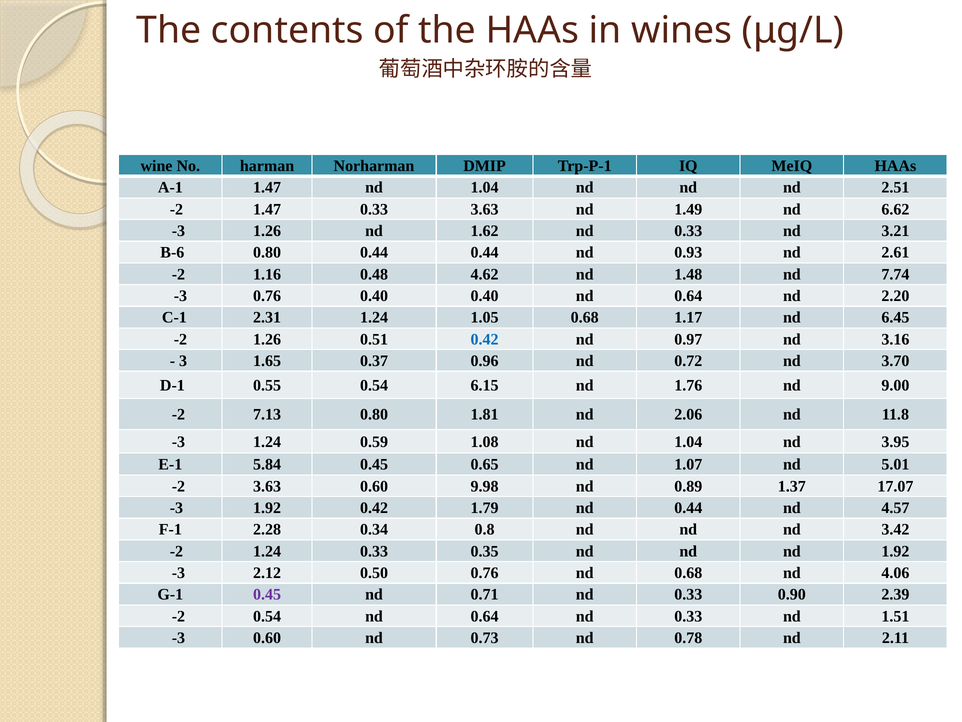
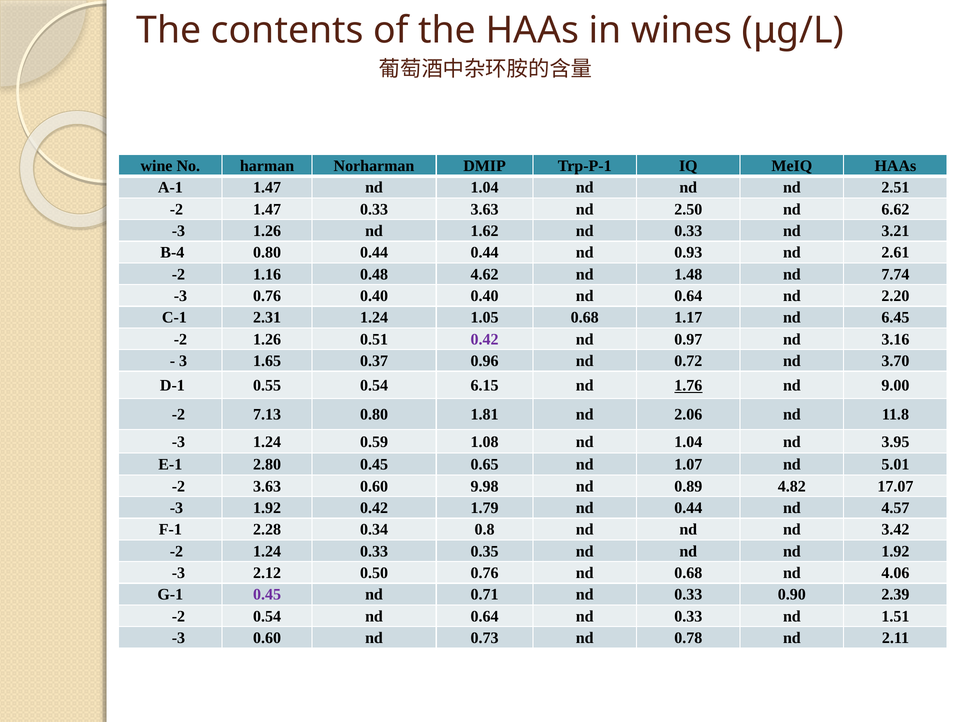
1.49: 1.49 -> 2.50 (688, 209)
B-6: B-6 -> B-4 (172, 252)
0.42 colour: blue -> purple (485, 339)
1.76 underline: none -> present (688, 385)
5.84: 5.84 -> 2.80 (267, 464)
1.37: 1.37 -> 4.82 (792, 486)
